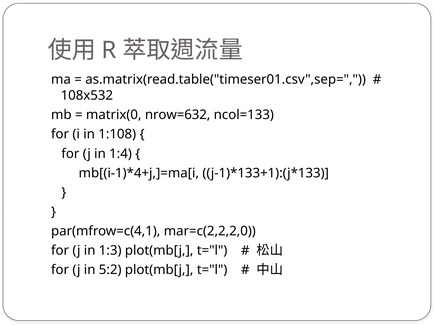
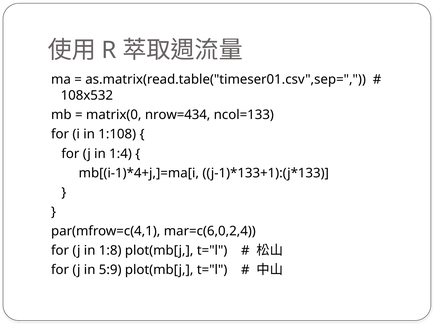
nrow=632: nrow=632 -> nrow=434 (178, 115)
mar=c(2,2,2,0: mar=c(2,2,2,0 -> mar=c(6,0,2,4 (210, 232)
1:3: 1:3 -> 1:8 (110, 251)
5:2: 5:2 -> 5:9 (110, 270)
